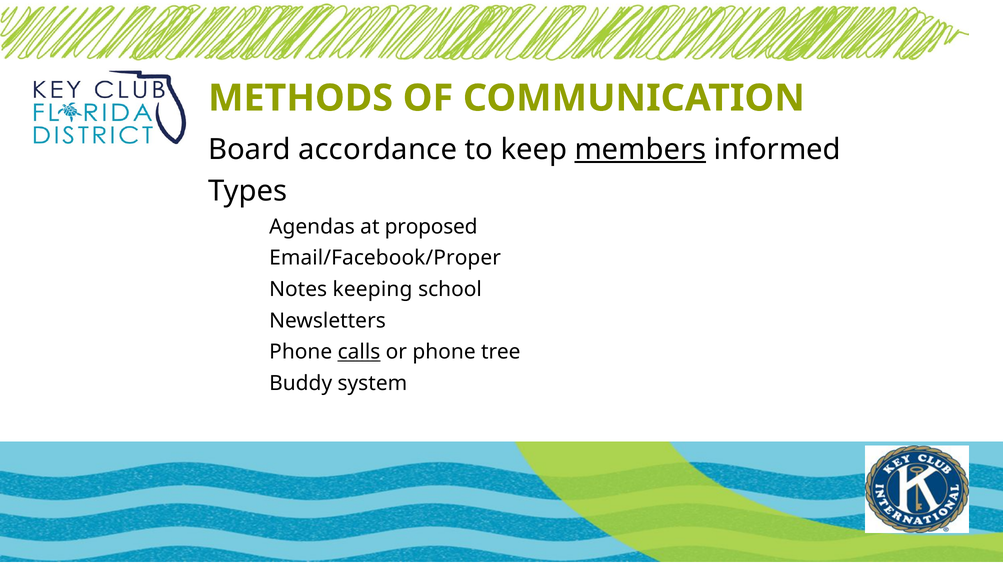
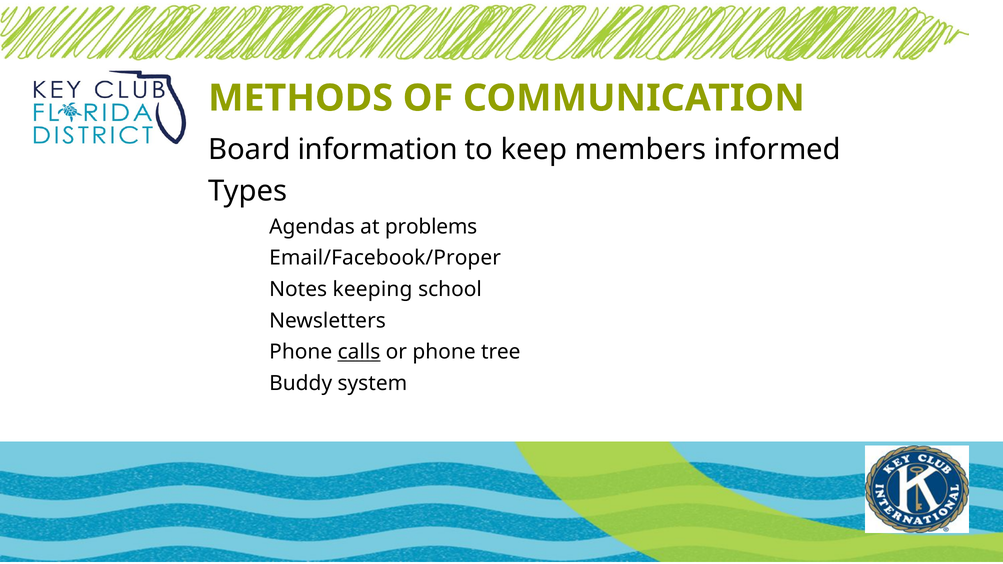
accordance: accordance -> information (378, 150)
members underline: present -> none (640, 150)
proposed: proposed -> problems (431, 227)
